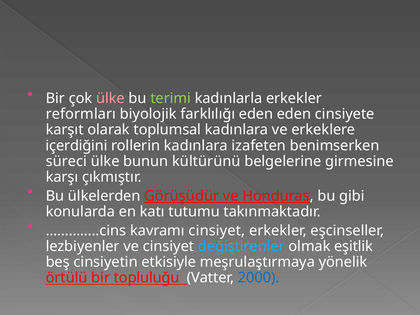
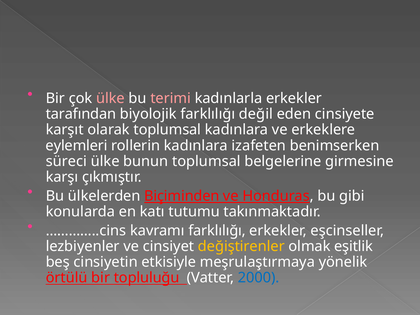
terimi colour: light green -> pink (171, 98)
reformları: reformları -> tarafından (81, 114)
farklılığı eden: eden -> değil (256, 114)
içerdiğini: içerdiğini -> eylemleri (77, 146)
bunun kültürünü: kültürünü -> toplumsal (206, 161)
Görüşüdür: Görüşüdür -> Biçiminden (182, 196)
kavramı cinsiyet: cinsiyet -> farklılığı (217, 231)
değiştirenler colour: light blue -> yellow (241, 246)
